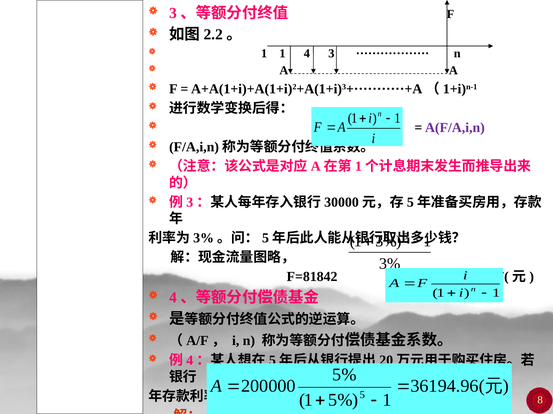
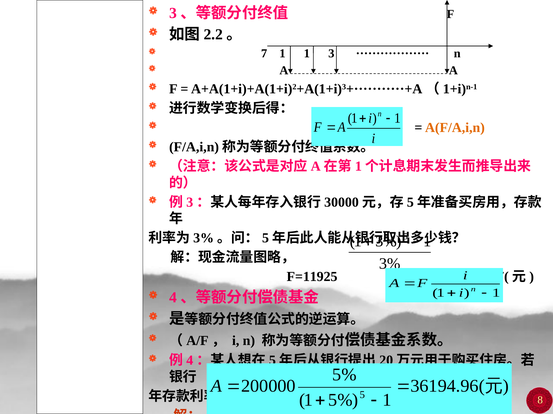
1: 1 -> 7 (264, 53)
1 4: 4 -> 1 (307, 53)
A(F/A,i,n colour: purple -> orange (455, 128)
F=81842: F=81842 -> F=11925 (312, 277)
